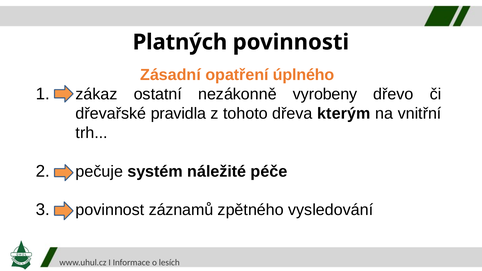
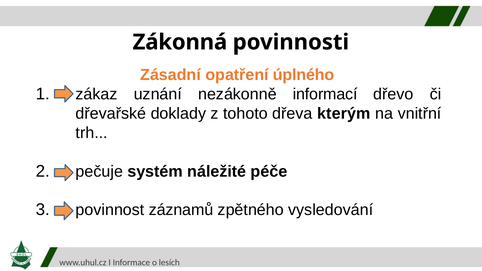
Platných: Platných -> Zákonná (180, 42)
ostatní: ostatní -> uznání (158, 94)
vyrobeny: vyrobeny -> informací (325, 94)
pravidla: pravidla -> doklady (178, 114)
